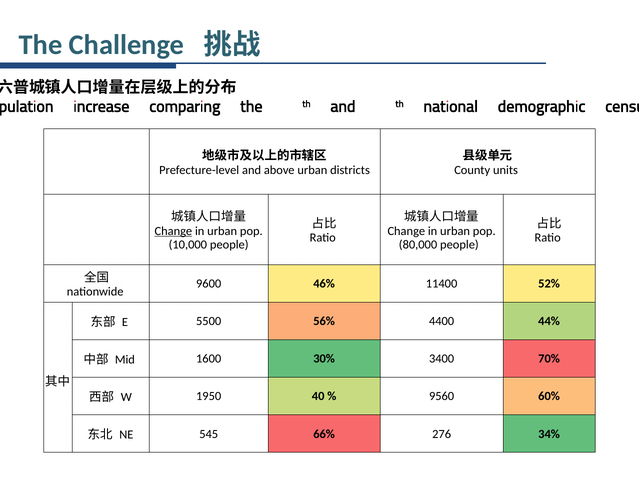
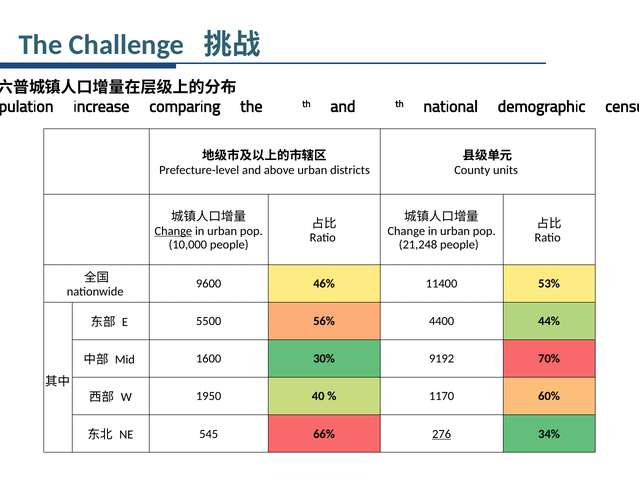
80,000: 80,000 -> 21,248 (418, 245)
52%: 52% -> 53% (549, 284)
3400: 3400 -> 9192 (442, 359)
9560: 9560 -> 1170 (442, 397)
276 underline: none -> present (442, 434)
